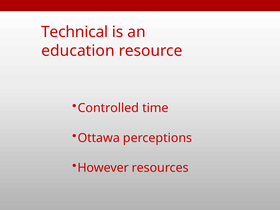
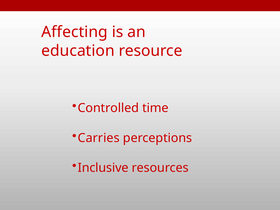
Technical: Technical -> Affecting (75, 32)
Ottawa: Ottawa -> Carries (99, 138)
However: However -> Inclusive (103, 168)
